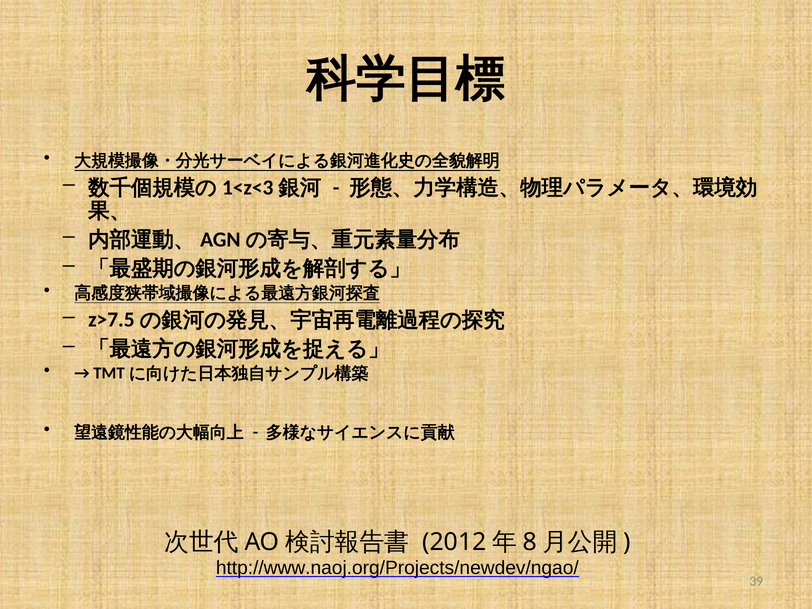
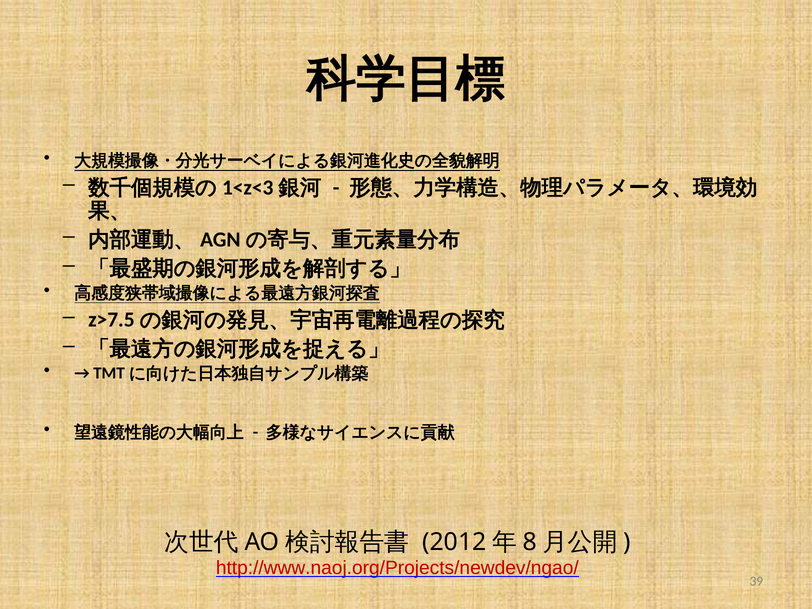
http://www.naoj.org/Projects/newdev/ngao/ colour: black -> red (397, 568)
